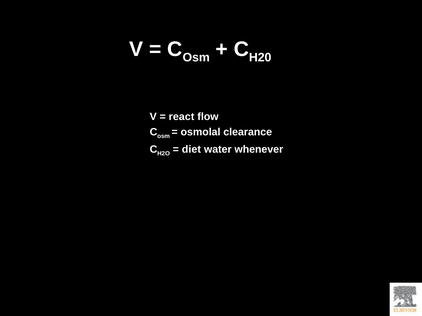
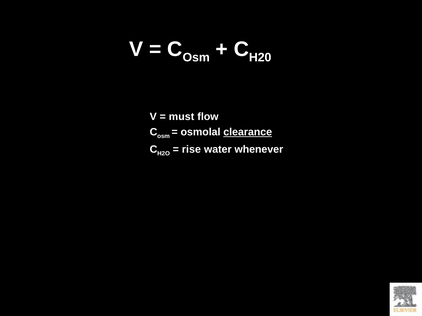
react: react -> must (182, 117)
clearance underline: none -> present (248, 132)
diet: diet -> rise (191, 150)
